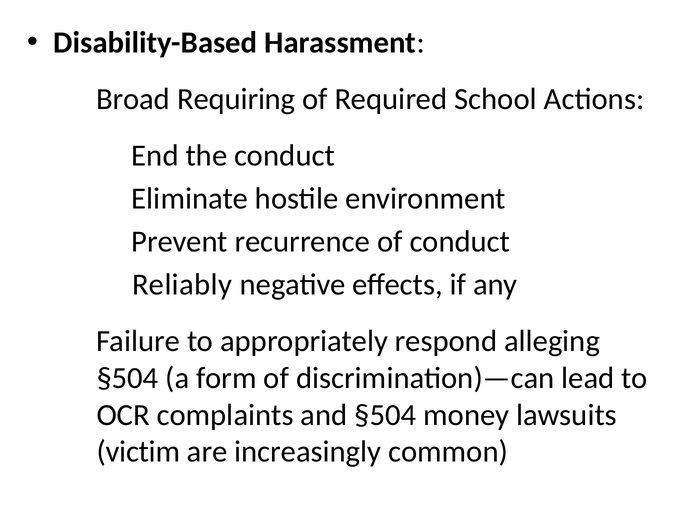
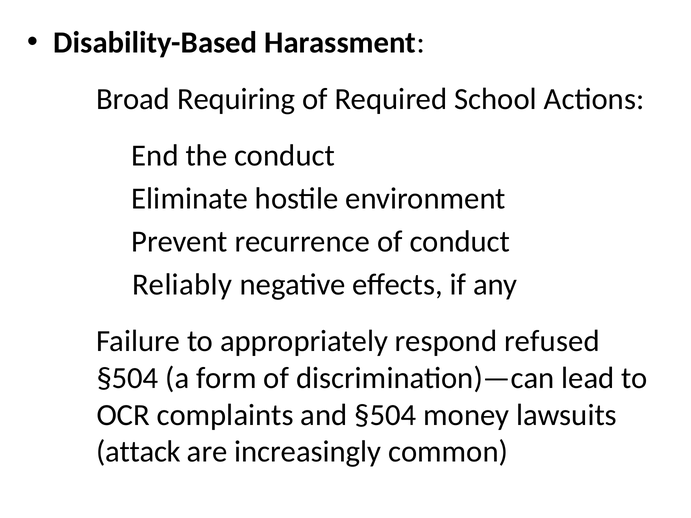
alleging: alleging -> refused (552, 341)
victim: victim -> attack (139, 452)
